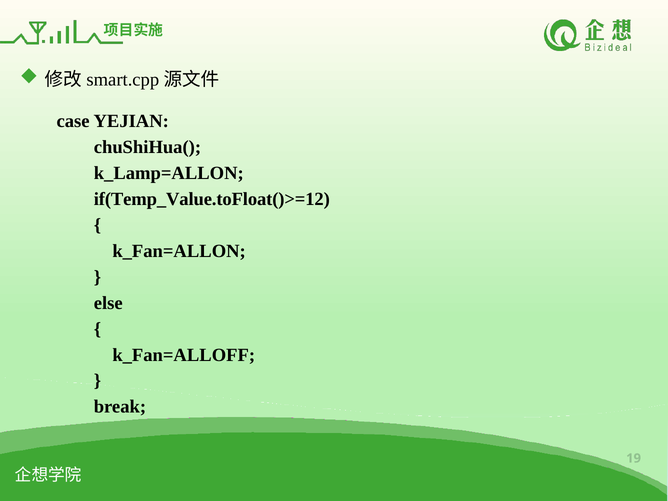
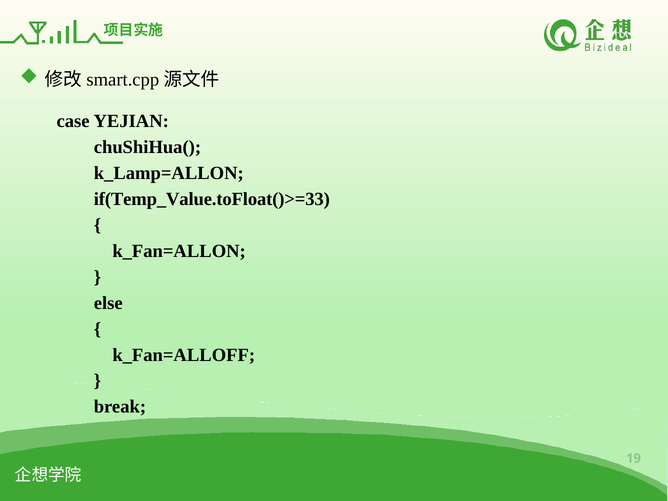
if(Temp_Value.toFloat()>=12: if(Temp_Value.toFloat()>=12 -> if(Temp_Value.toFloat()>=33 (212, 199)
